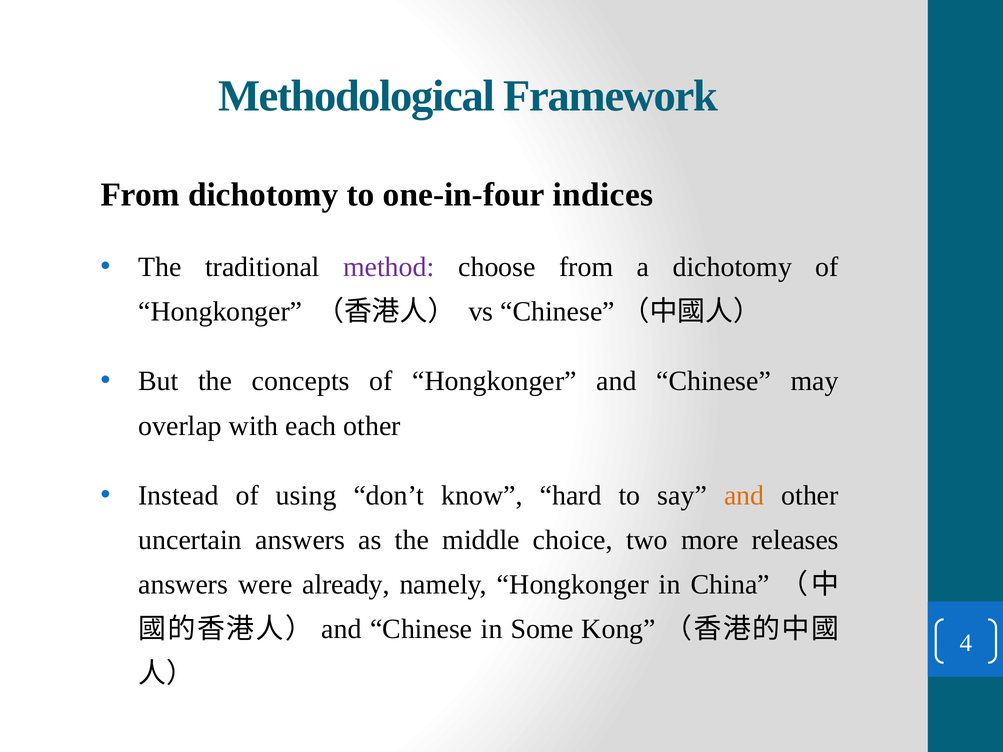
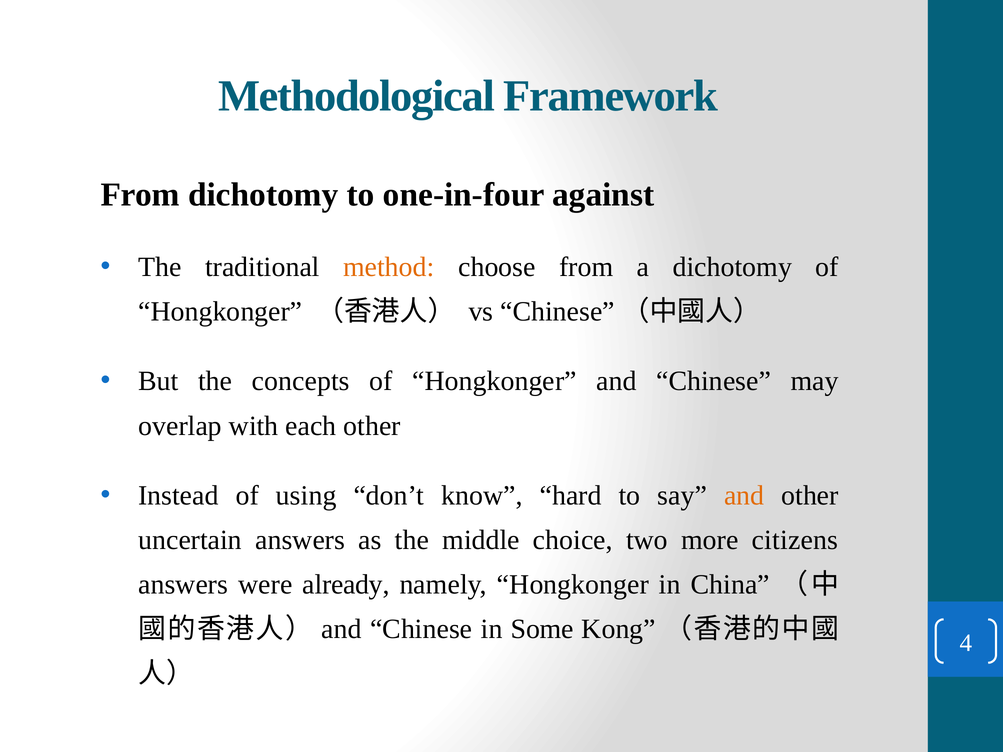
indices: indices -> against (603, 195)
method colour: purple -> orange (389, 267)
releases: releases -> citizens (795, 540)
